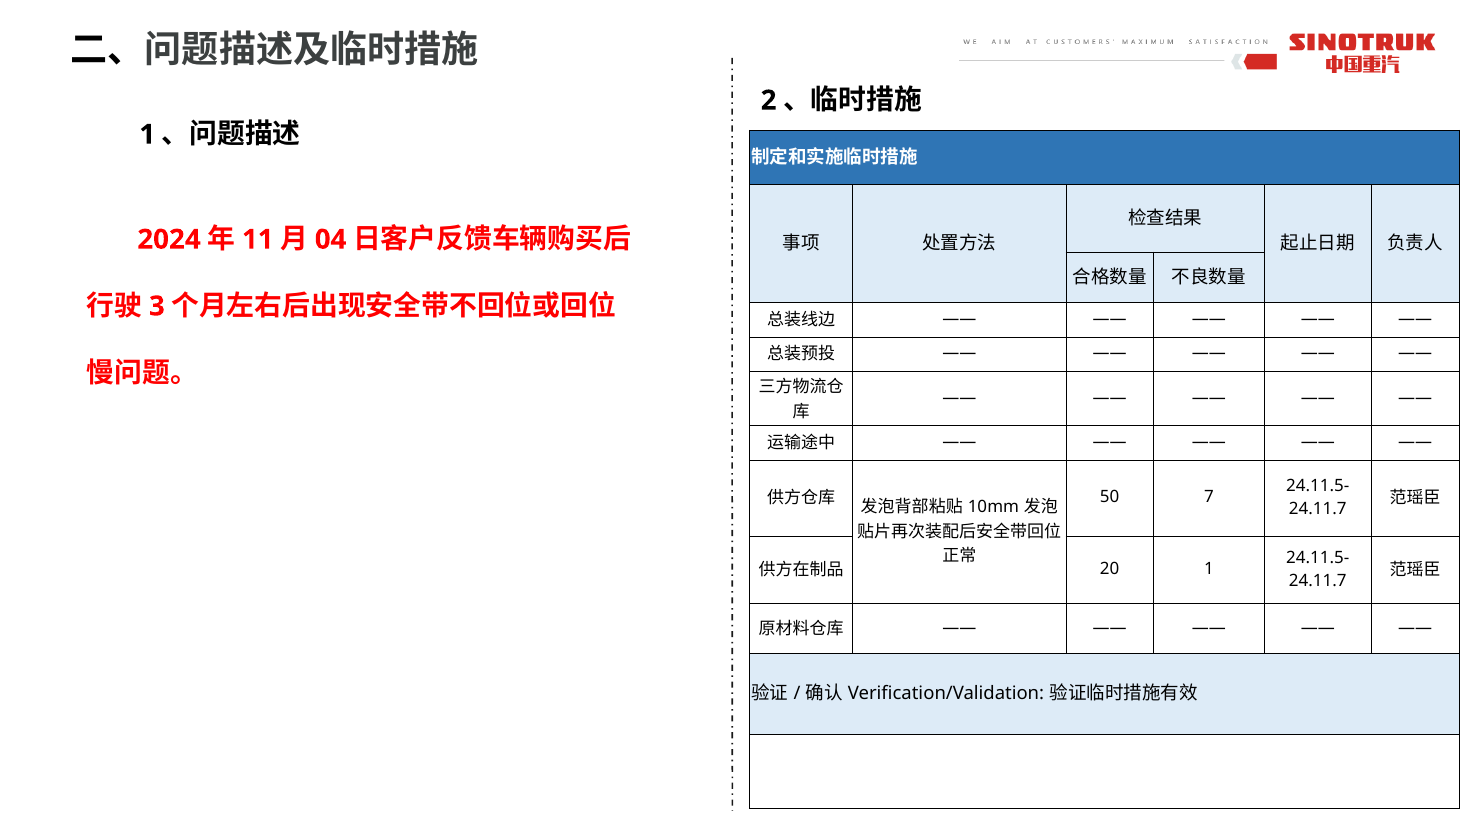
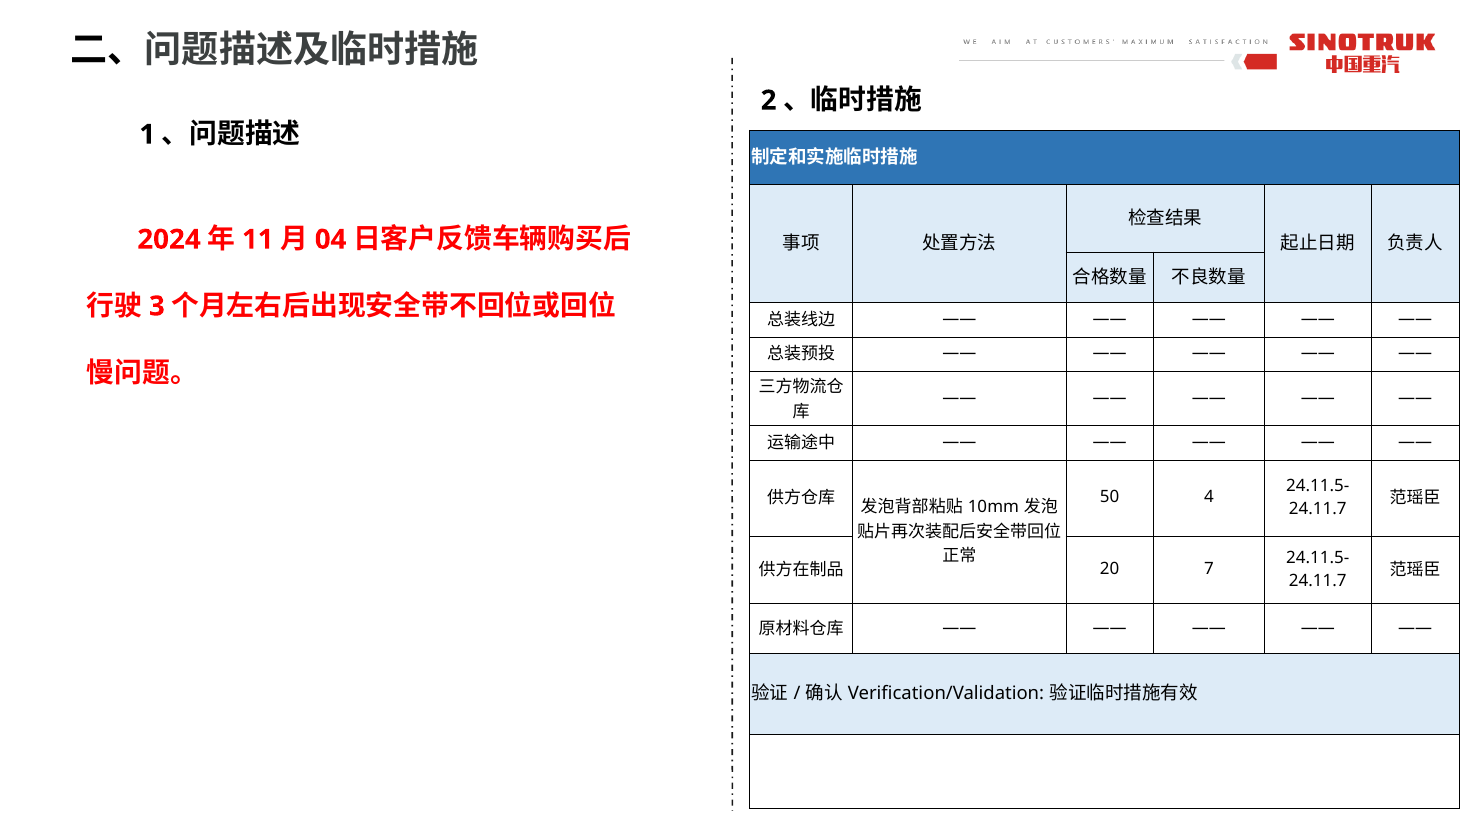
7: 7 -> 4 (1209, 497)
20 1: 1 -> 7 (1209, 569)
